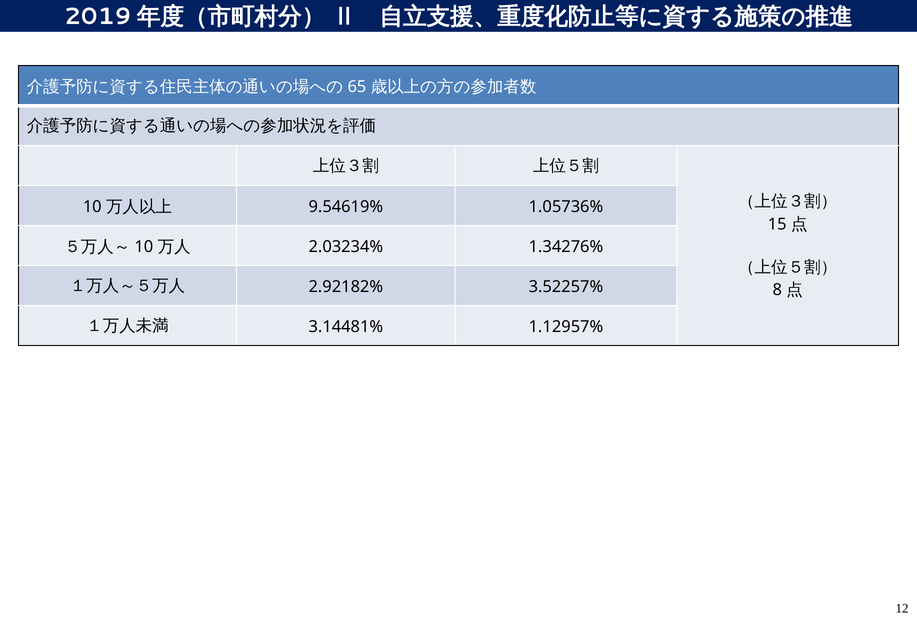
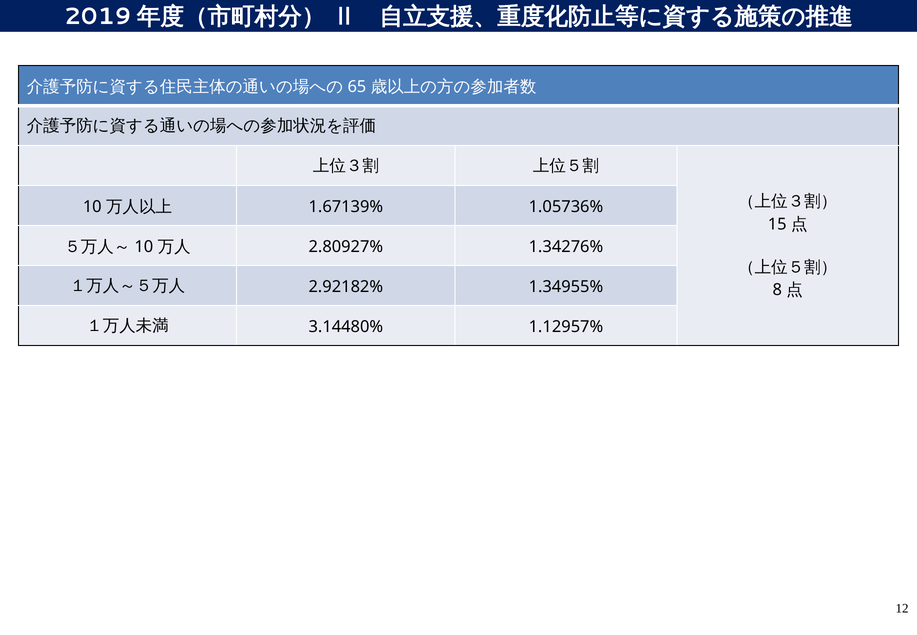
9.54619%: 9.54619% -> 1.67139% (346, 207)
2.03234%: 2.03234% -> 2.80927% (346, 247)
3.52257%: 3.52257% -> 1.34955% (566, 287)
3.14481%: 3.14481% -> 3.14480% (346, 327)
